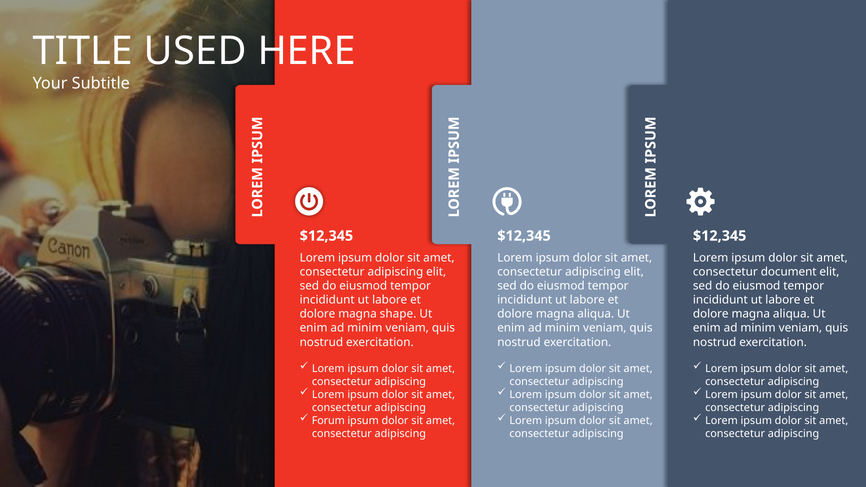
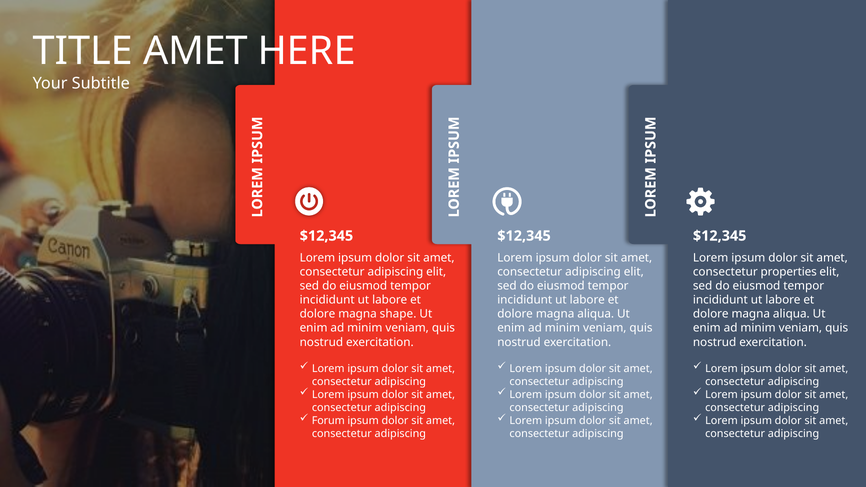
TITLE USED: USED -> AMET (196, 51)
document: document -> properties (789, 272)
